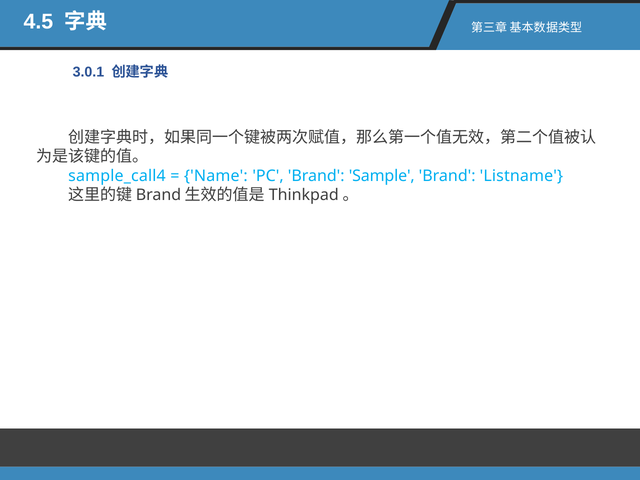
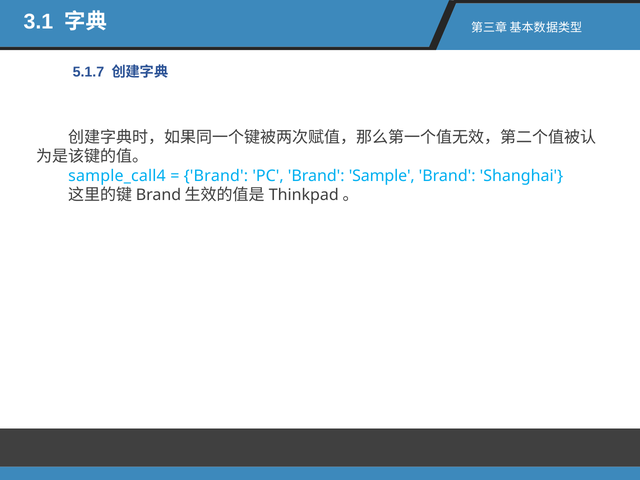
4.5: 4.5 -> 3.1 (38, 22)
3.0.1: 3.0.1 -> 5.1.7 (88, 72)
Name: Name -> Brand (216, 176)
Listname: Listname -> Shanghai (522, 176)
